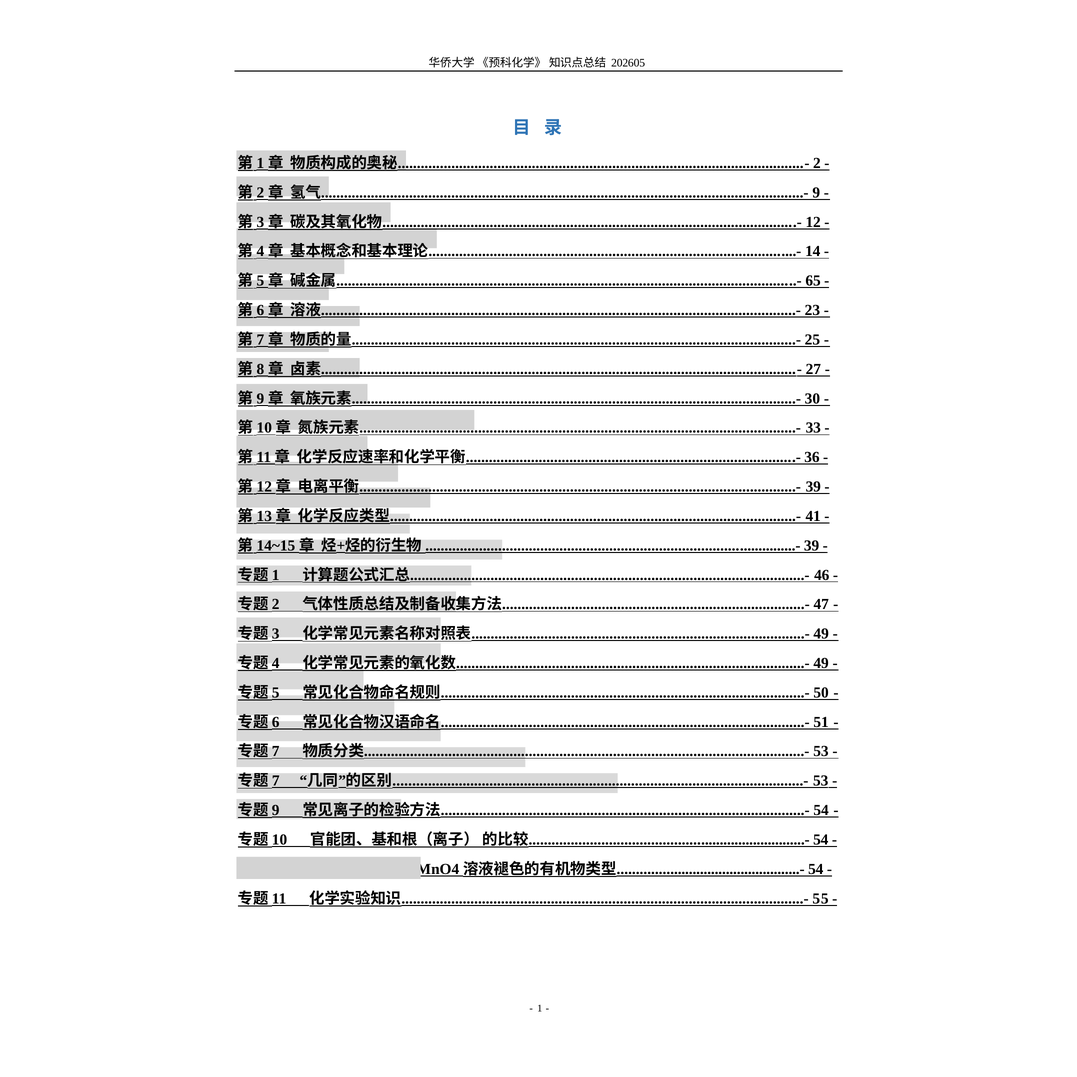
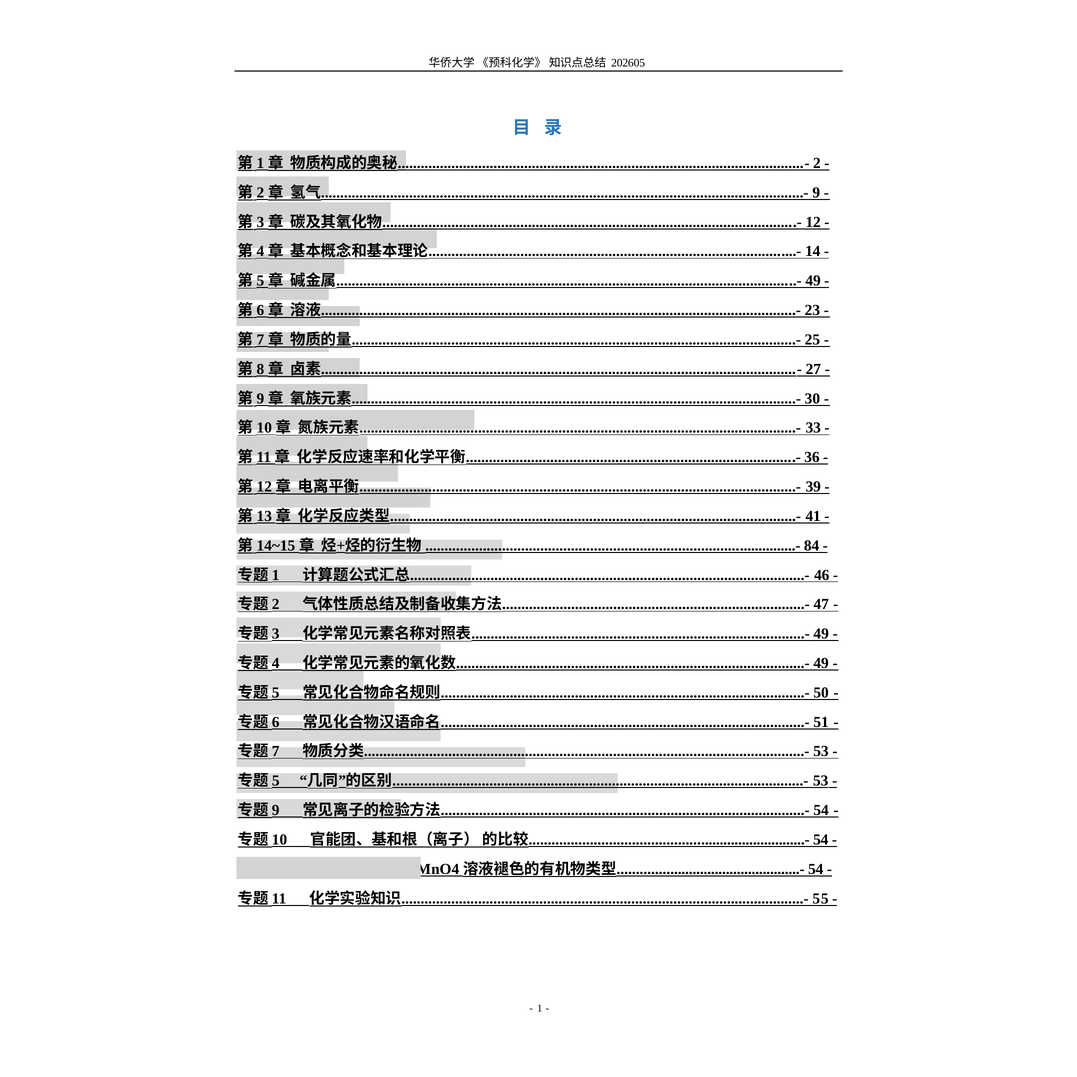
65: 65 -> 49 (813, 281)
39: 39 -> 84 (812, 546)
7: 7 -> 5 (276, 781)
